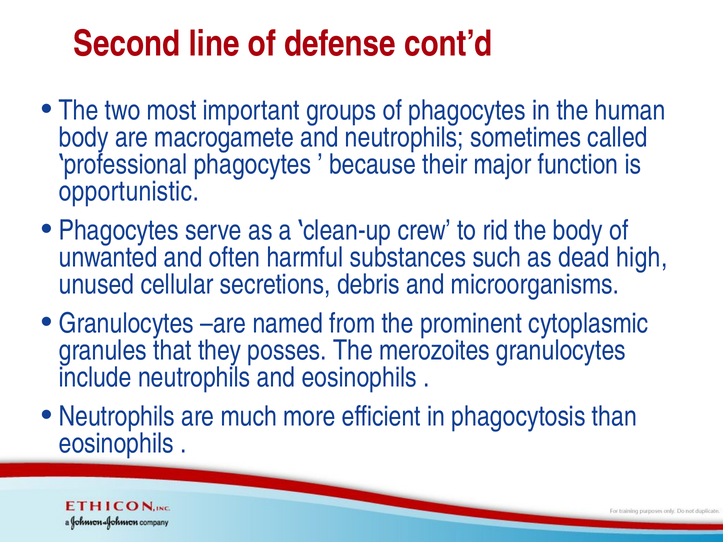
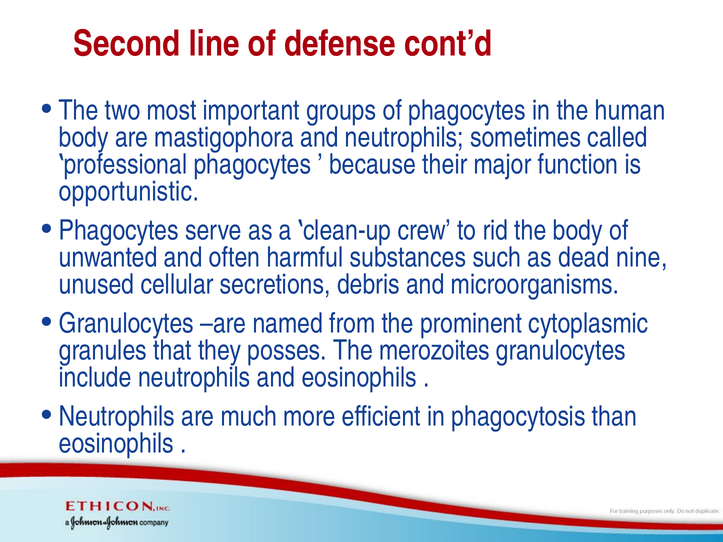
macrogamete: macrogamete -> mastigophora (224, 137)
high: high -> nine (642, 257)
